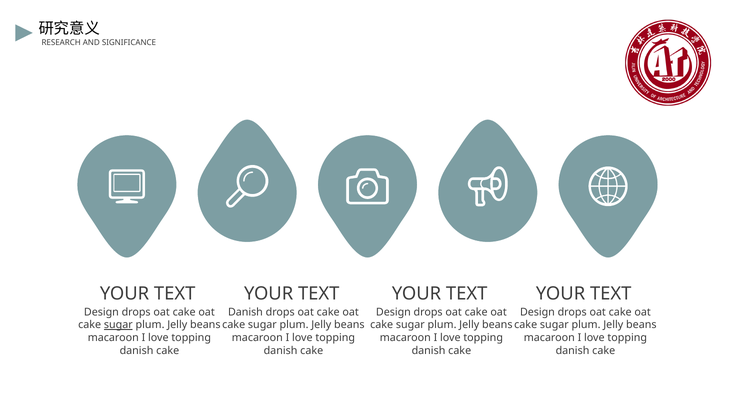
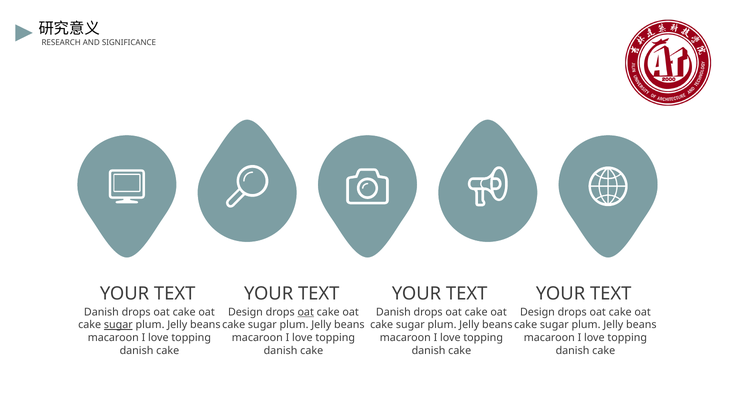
Design: Design -> Danish (101, 312)
Danish: Danish -> Design (245, 312)
oat underline: none -> present (306, 312)
Design: Design -> Danish (393, 312)
